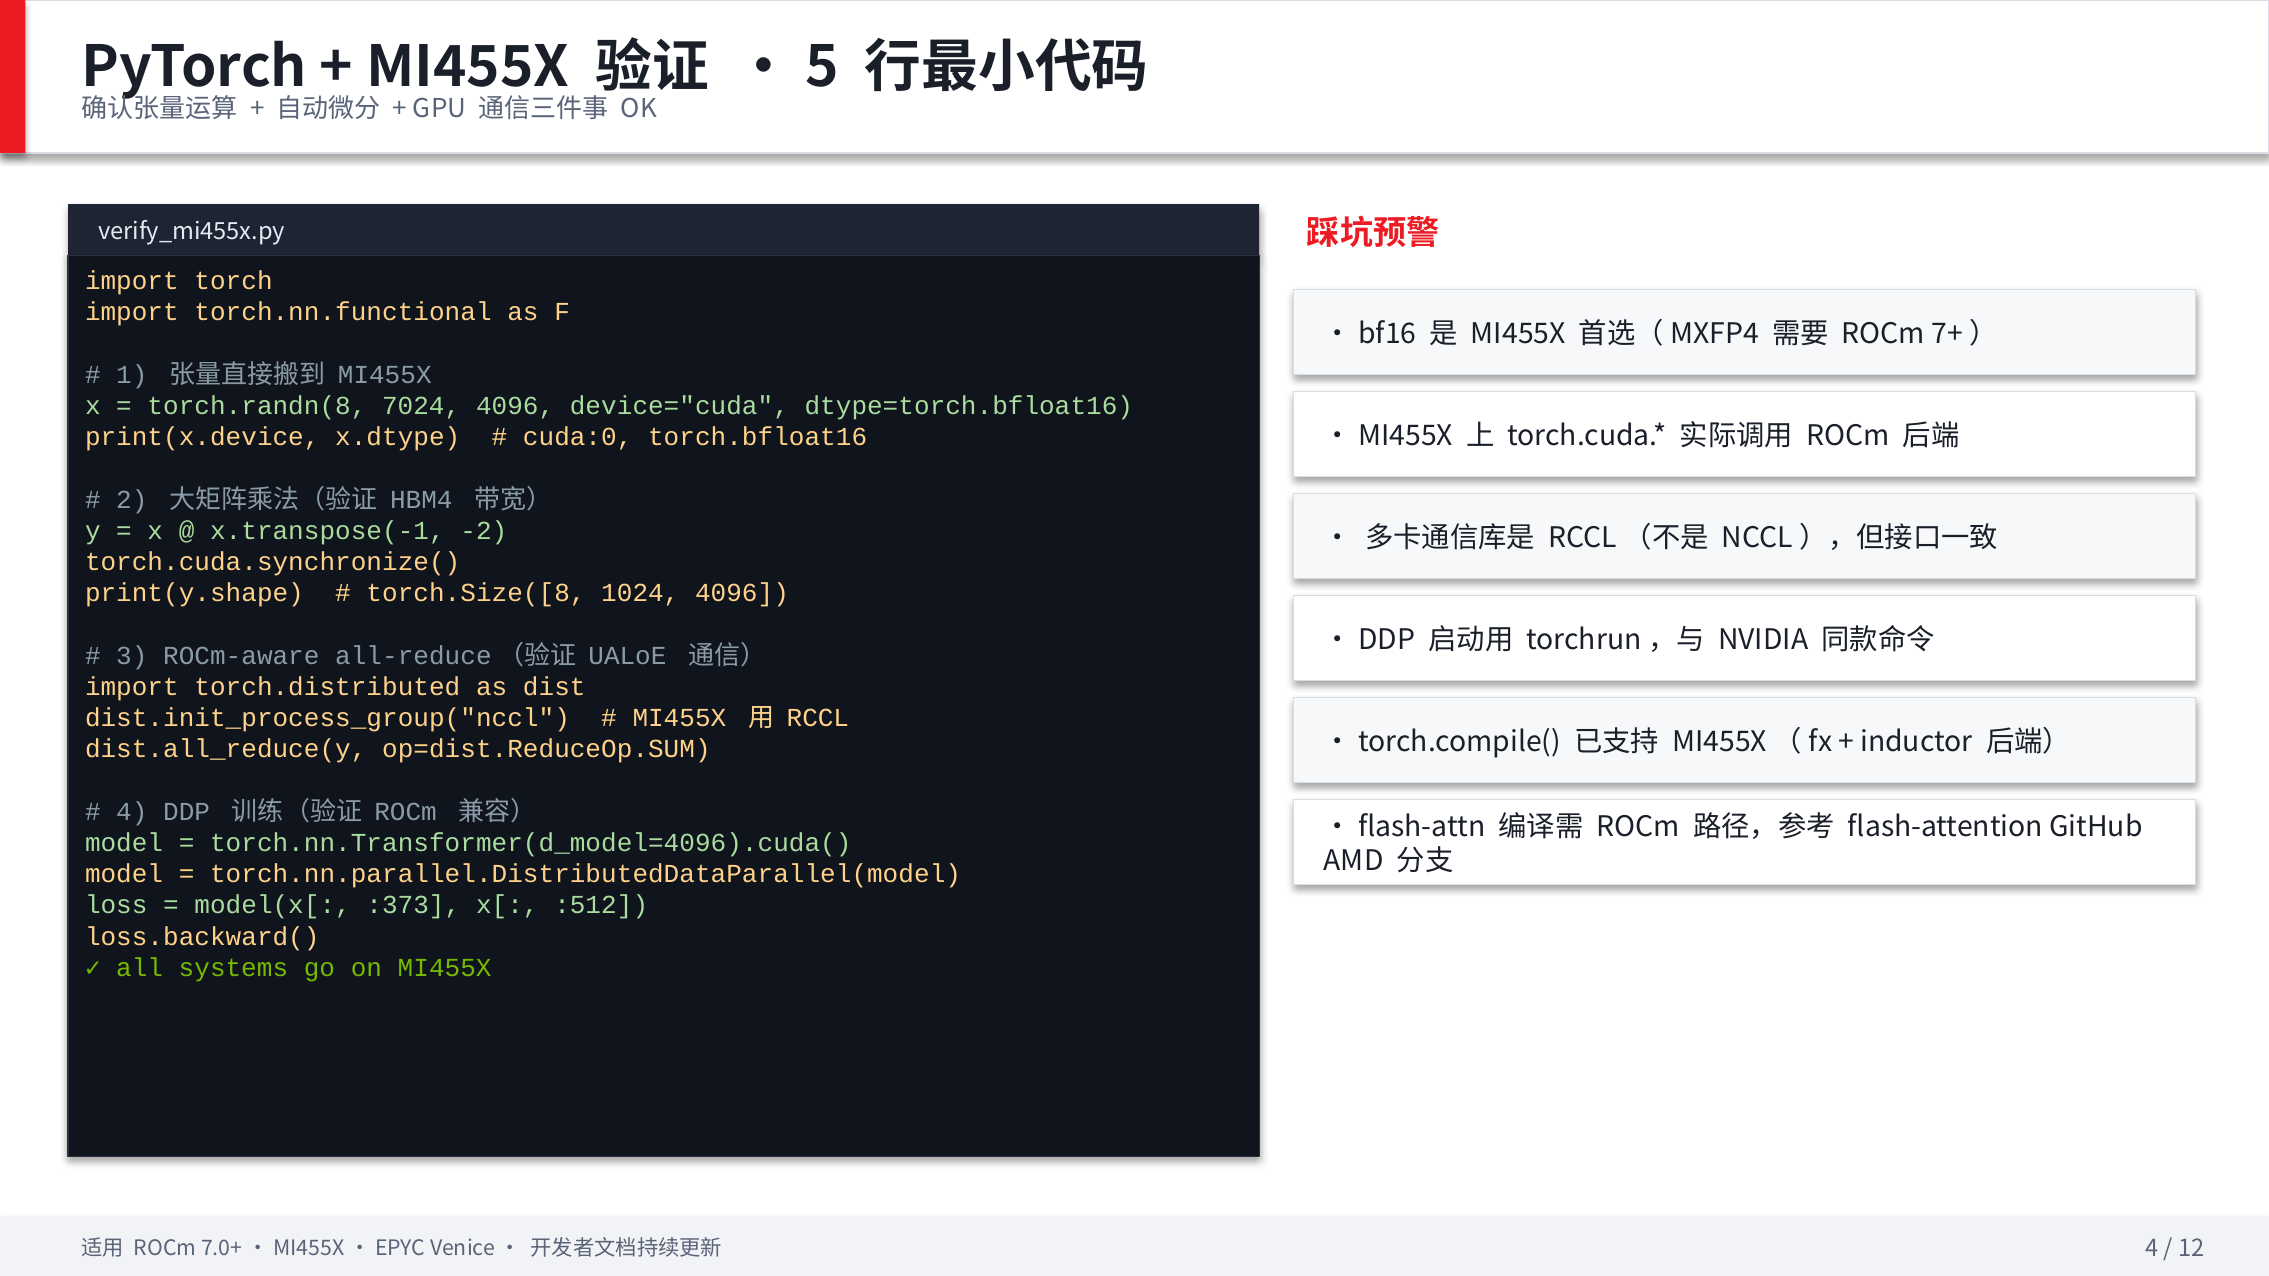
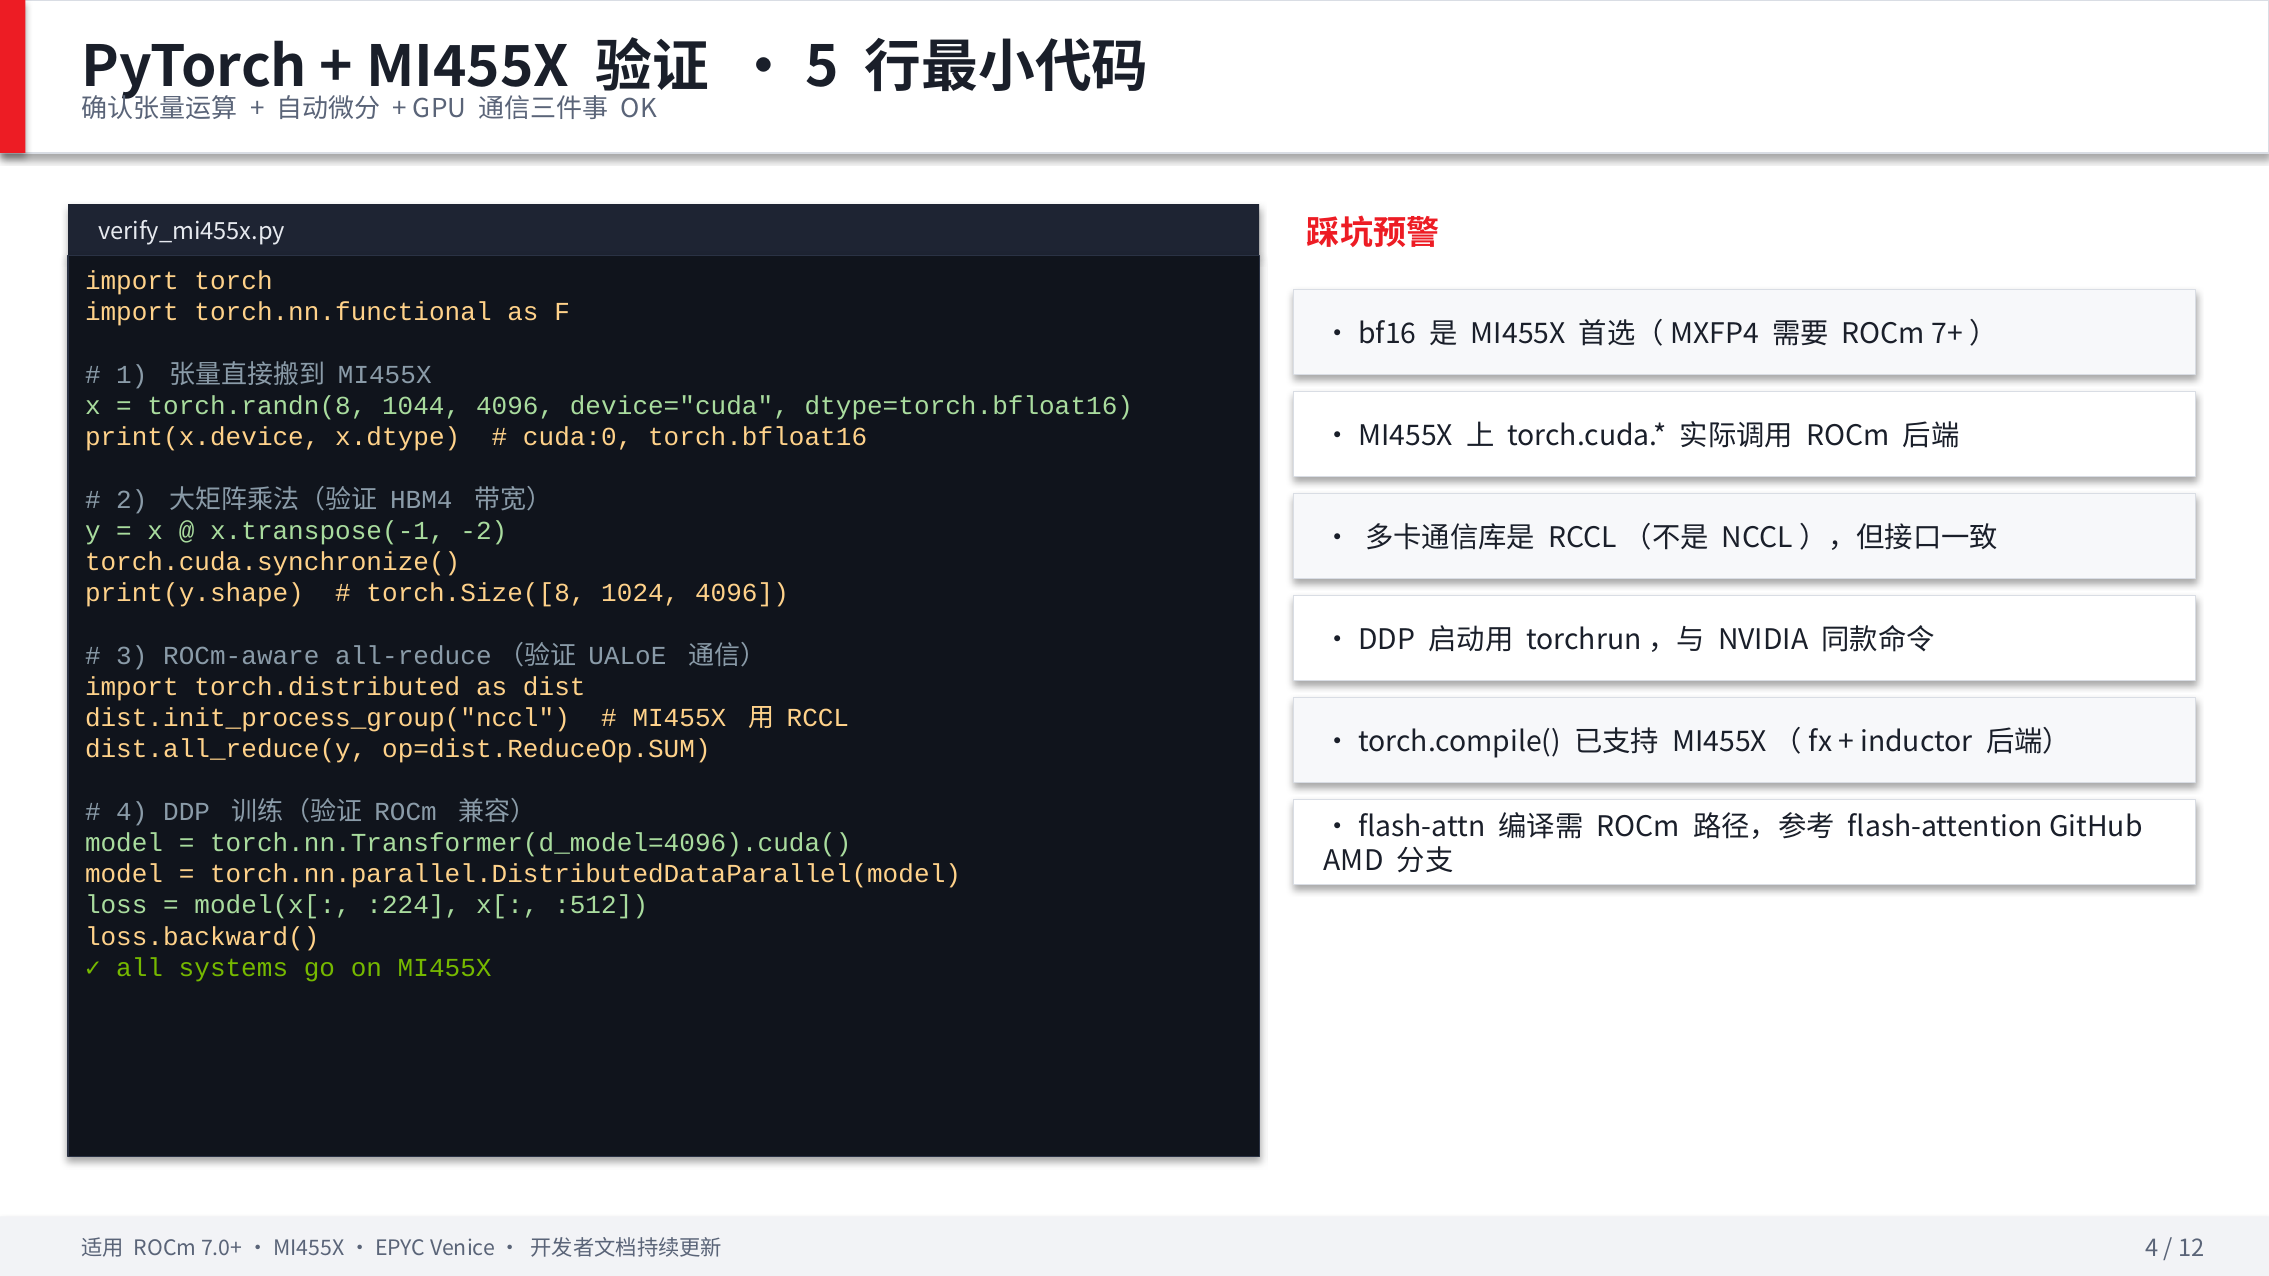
7024: 7024 -> 1044 (421, 406)
:373: :373 -> :224 (413, 906)
